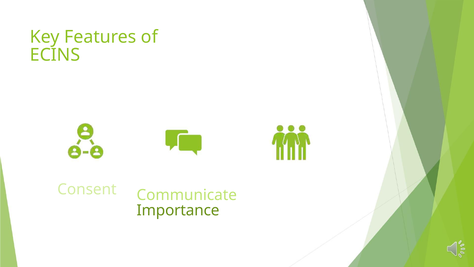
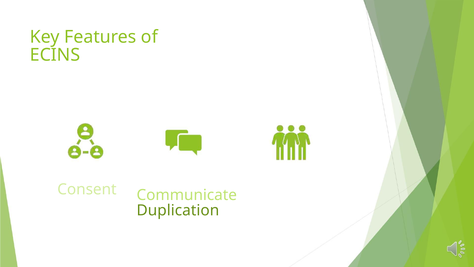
Importance: Importance -> Duplication (178, 210)
